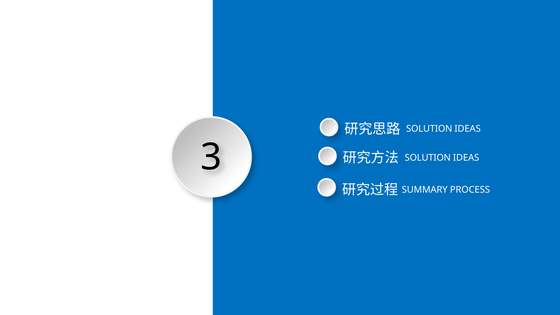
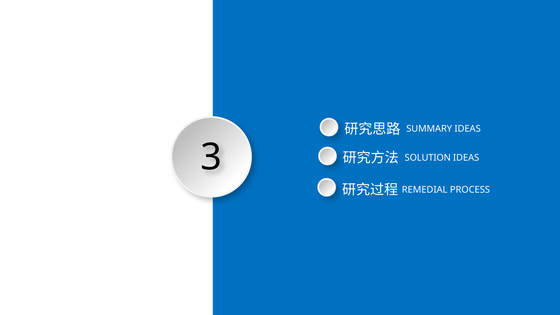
SOLUTION: SOLUTION -> SUMMARY (429, 129)
SUMMARY: SUMMARY -> REMEDIAL (425, 190)
